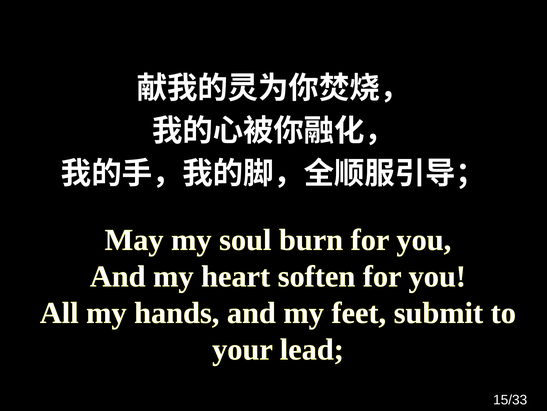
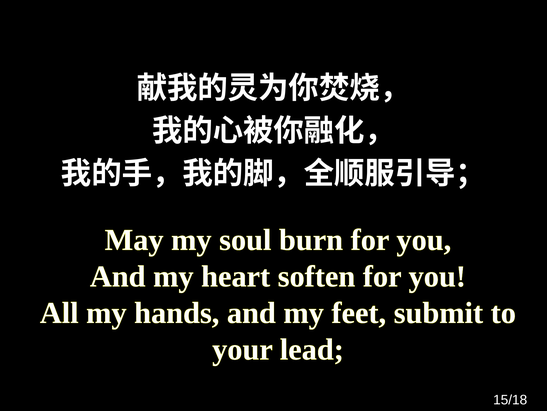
15/33: 15/33 -> 15/18 (510, 399)
